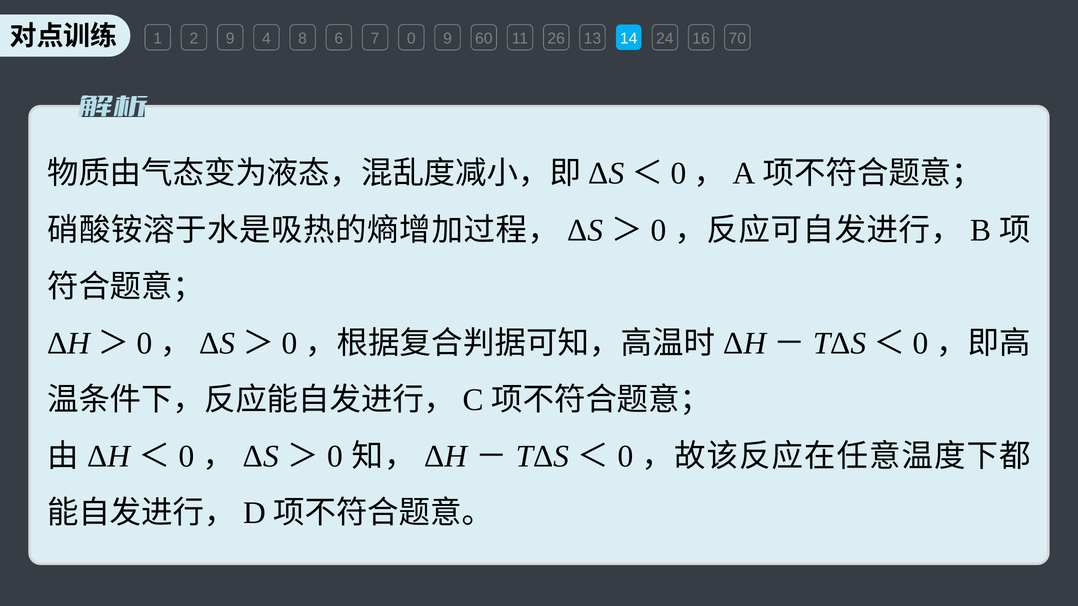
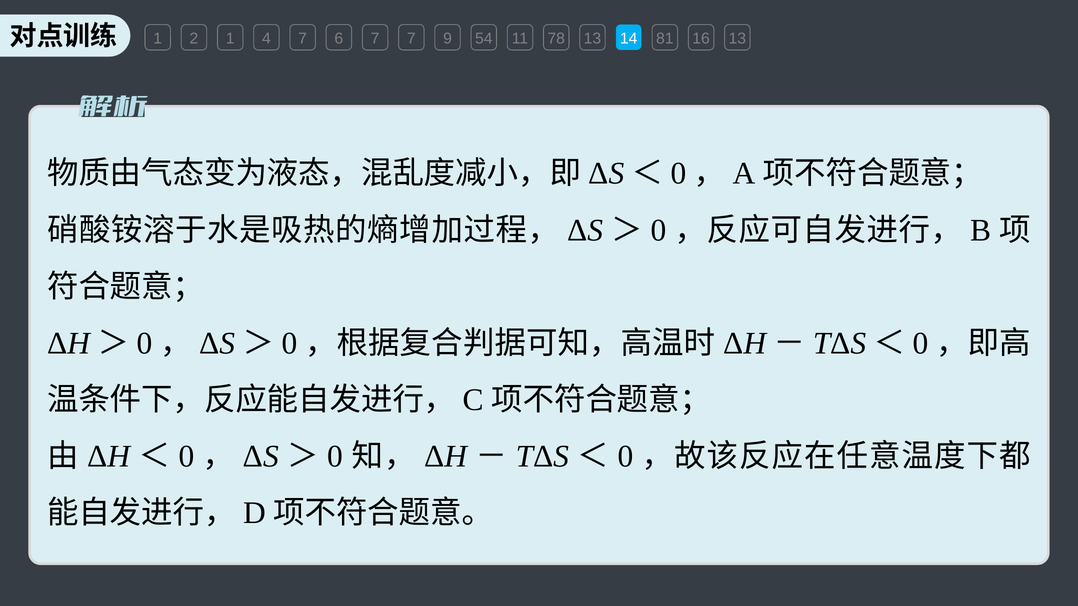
2 9: 9 -> 1 (230, 38)
4 8: 8 -> 7 (303, 38)
7 0: 0 -> 7 (411, 38)
60: 60 -> 54 (484, 38)
26: 26 -> 78 (556, 38)
24: 24 -> 81 (665, 38)
16 70: 70 -> 13 (737, 38)
